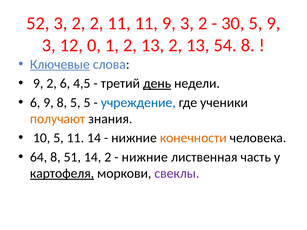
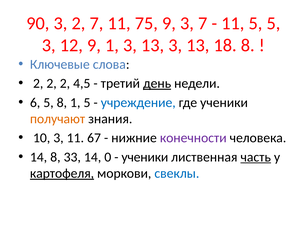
52: 52 -> 90 (38, 23)
2 2: 2 -> 7 (97, 23)
11 11: 11 -> 75 (146, 23)
9 3 2: 2 -> 7 (203, 23)
30: 30 -> 11 (233, 23)
5 9: 9 -> 5 (273, 23)
12 0: 0 -> 9 (94, 45)
1 2: 2 -> 3 (130, 45)
13 2: 2 -> 3 (175, 45)
54: 54 -> 18 (225, 45)
Ключевые underline: present -> none (60, 64)
9: 9 -> 2 (38, 84)
6: 6 -> 2 (65, 84)
6 9: 9 -> 5 (48, 103)
8 5: 5 -> 1 (75, 103)
10 5: 5 -> 3 (58, 138)
11 14: 14 -> 67 (94, 138)
конечности colour: orange -> purple (193, 138)
64: 64 -> 14 (39, 157)
51: 51 -> 33 (72, 157)
14 2: 2 -> 0 (108, 157)
нижние: нижние -> ученики (145, 157)
часть underline: none -> present (256, 157)
свеклы colour: purple -> blue (177, 174)
